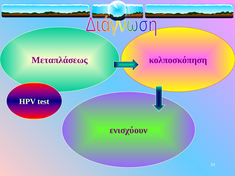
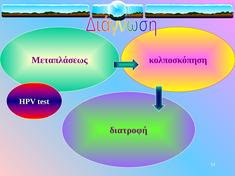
ενισχύουν: ενισχύουν -> διατροφή (129, 130)
